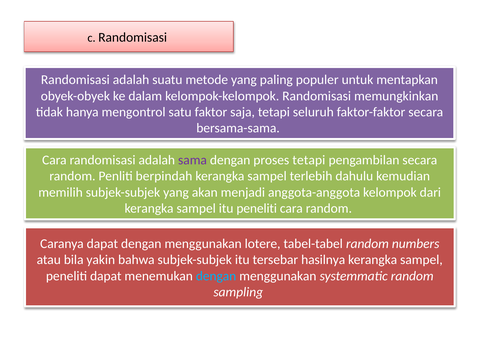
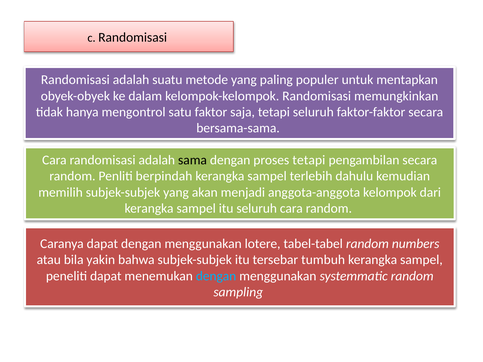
sama colour: purple -> black (192, 160)
itu peneliti: peneliti -> seluruh (257, 209)
hasilnya: hasilnya -> tumbuh (323, 260)
